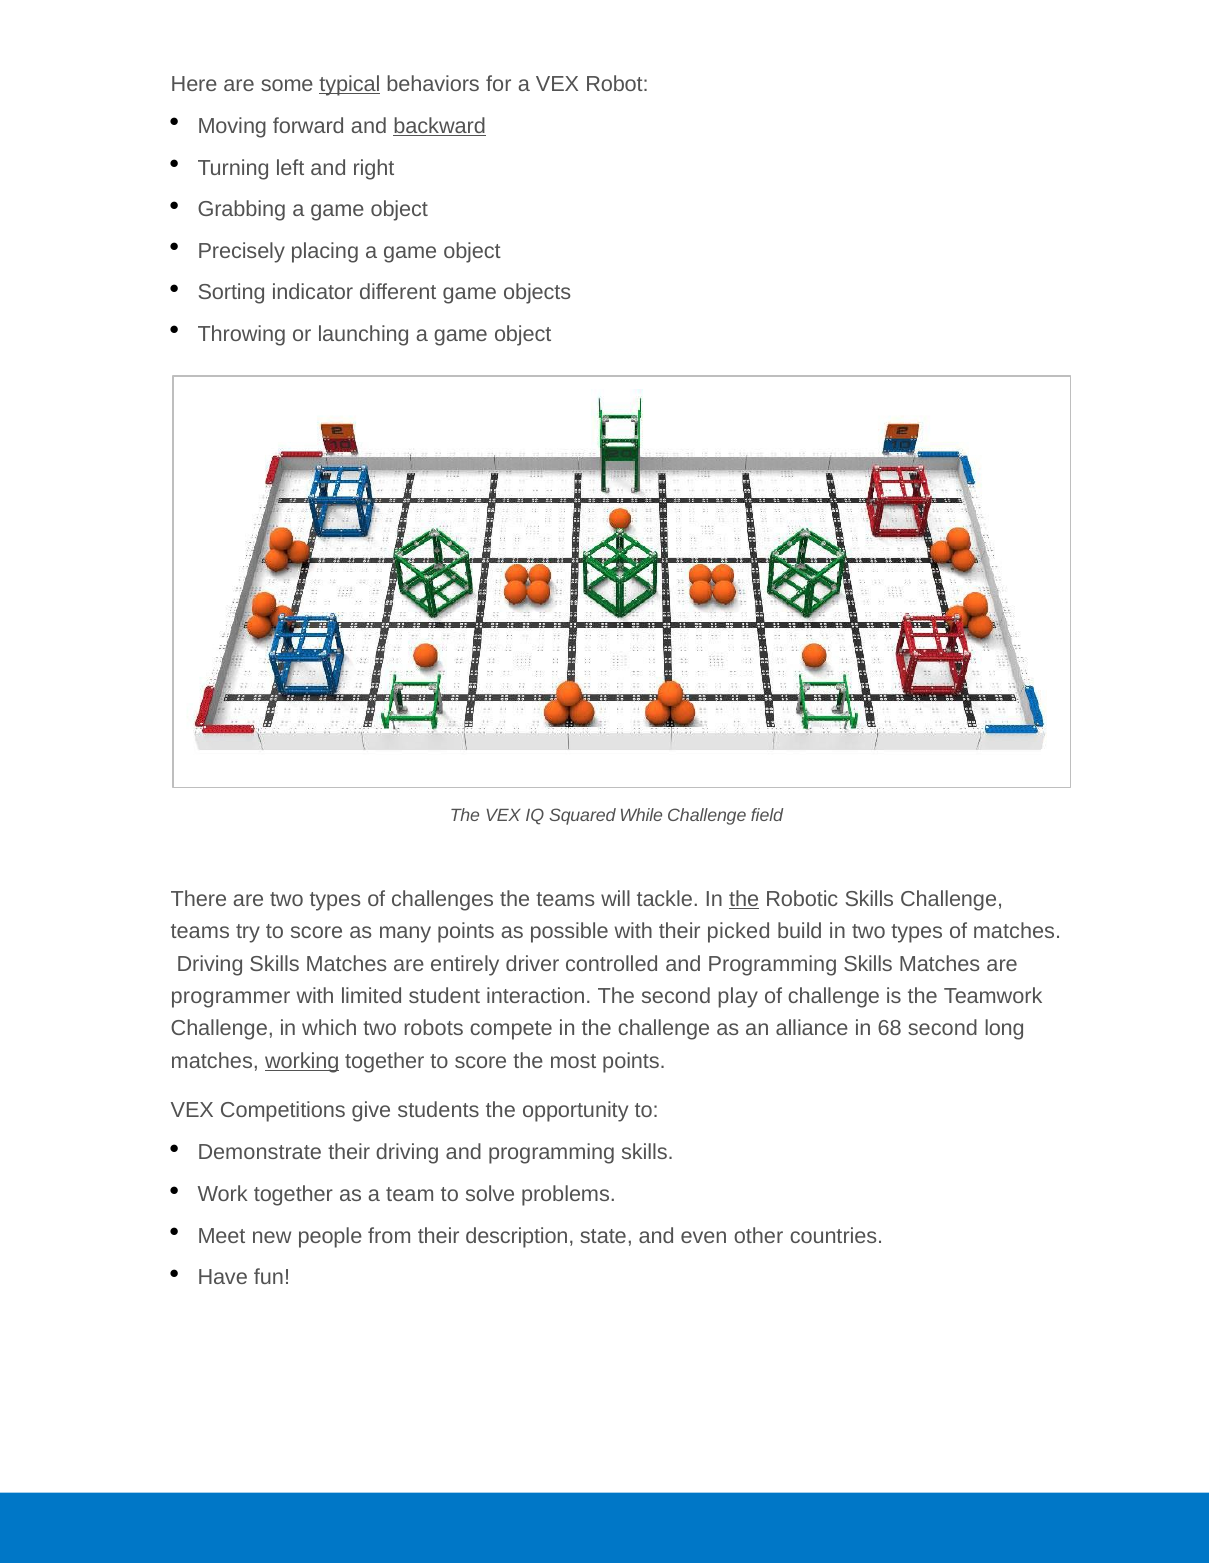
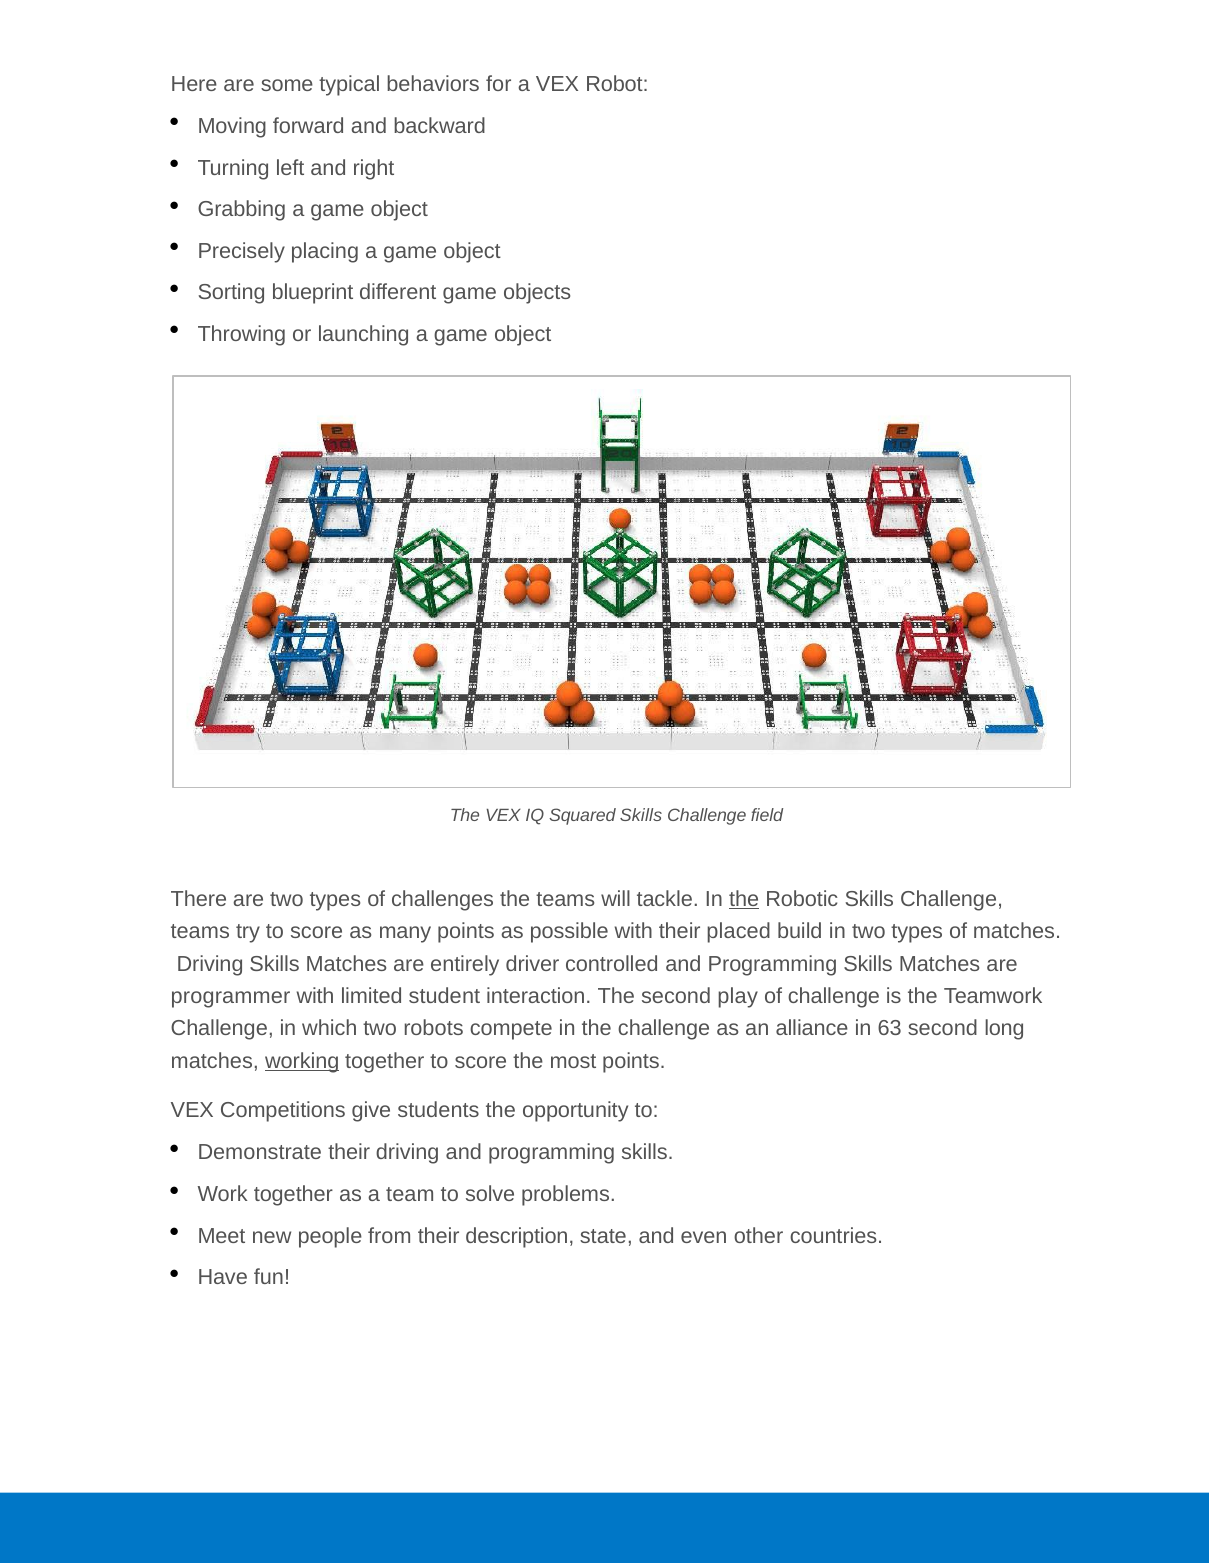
typical underline: present -> none (350, 84)
backward underline: present -> none (440, 126)
indicator: indicator -> blueprint (313, 293)
Squared While: While -> Skills (641, 816)
picked: picked -> placed (739, 932)
68: 68 -> 63 (890, 1029)
